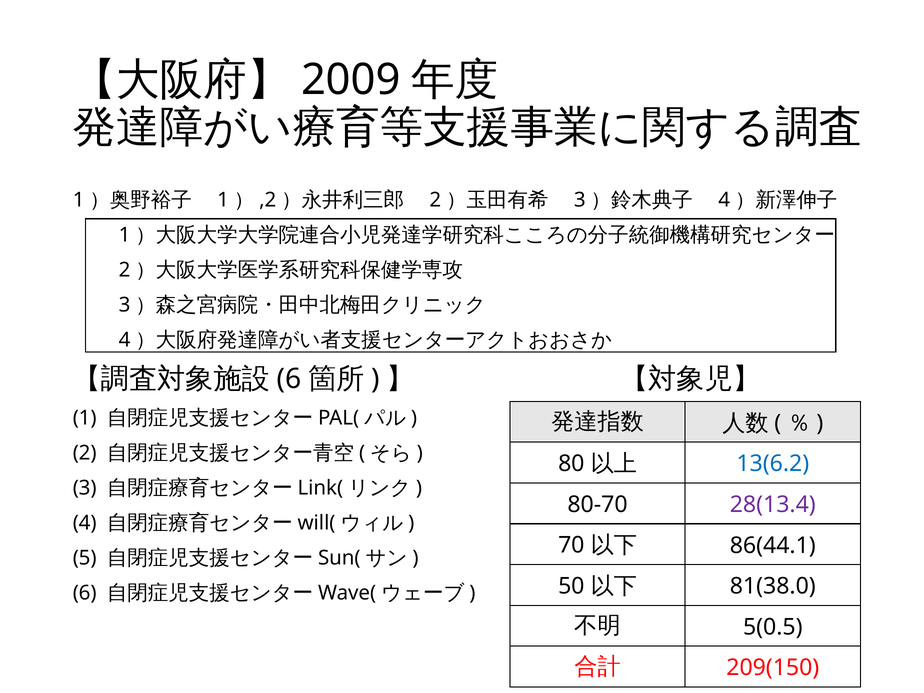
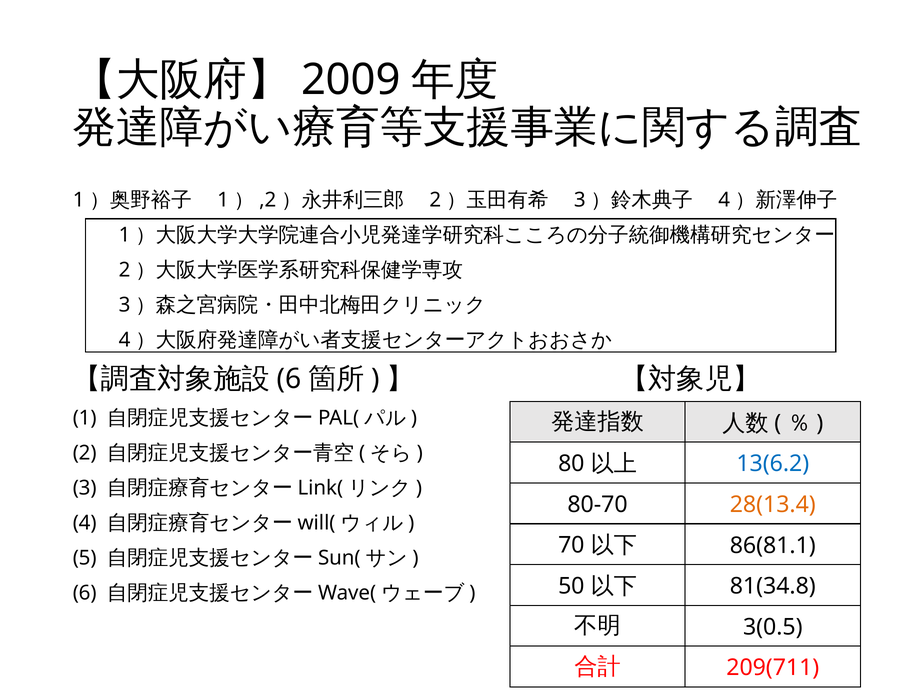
28(13.4 colour: purple -> orange (773, 505)
86(44.1: 86(44.1 -> 86(81.1 (773, 545)
81(38.0: 81(38.0 -> 81(34.8 (773, 586)
5(0.5: 5(0.5 -> 3(0.5 (773, 627)
209(150: 209(150 -> 209(711 (773, 668)
